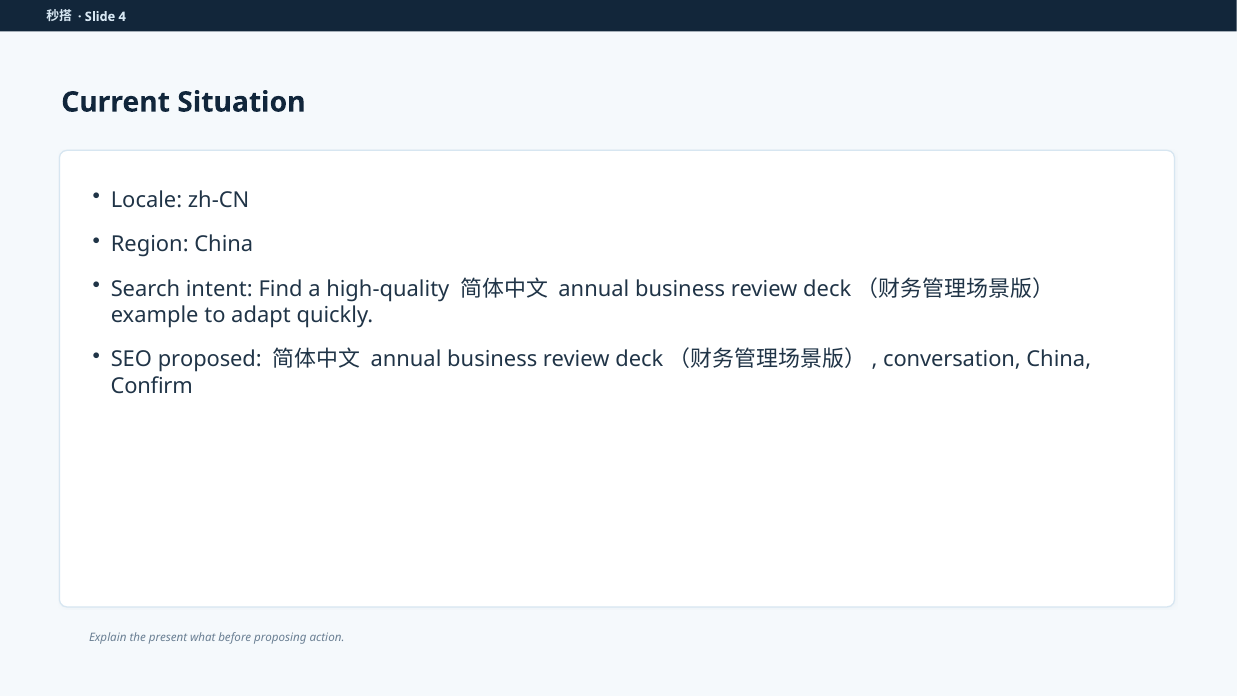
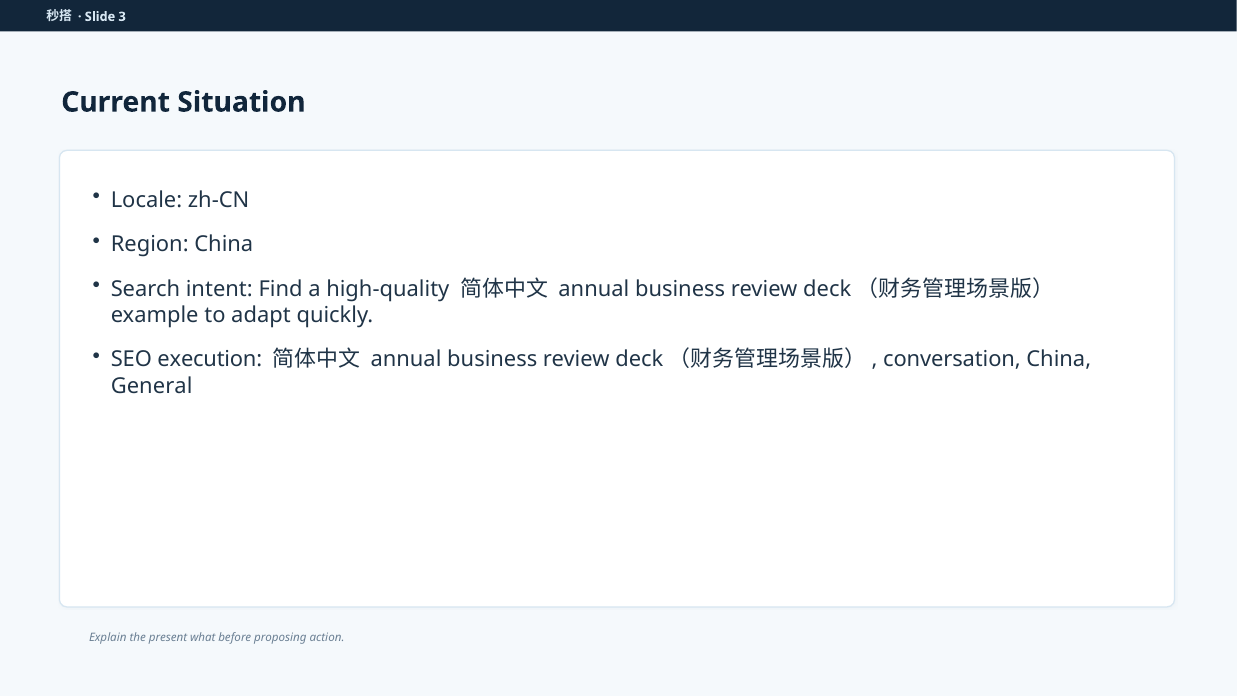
4: 4 -> 3 (122, 17)
proposed: proposed -> execution (210, 360)
Confirm: Confirm -> General (152, 386)
